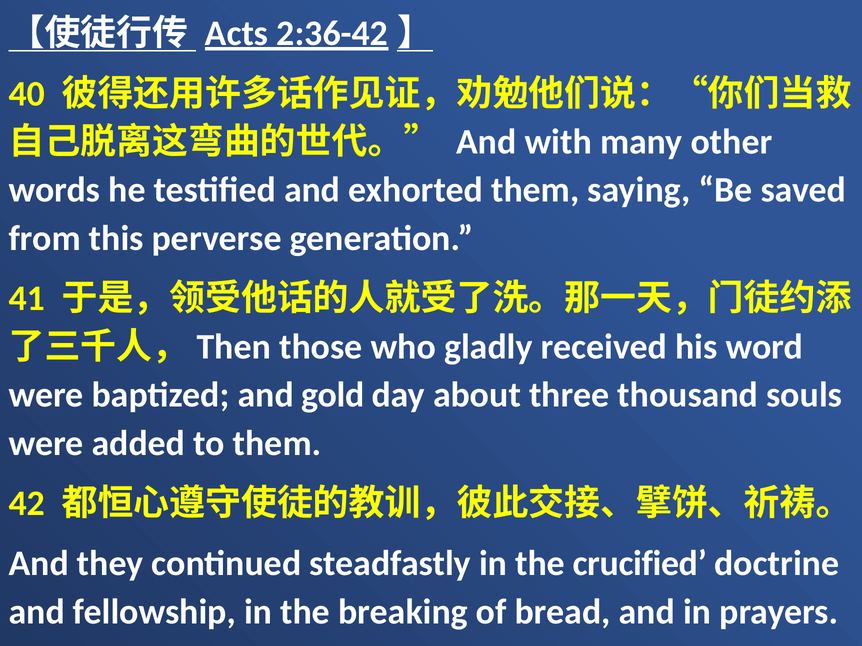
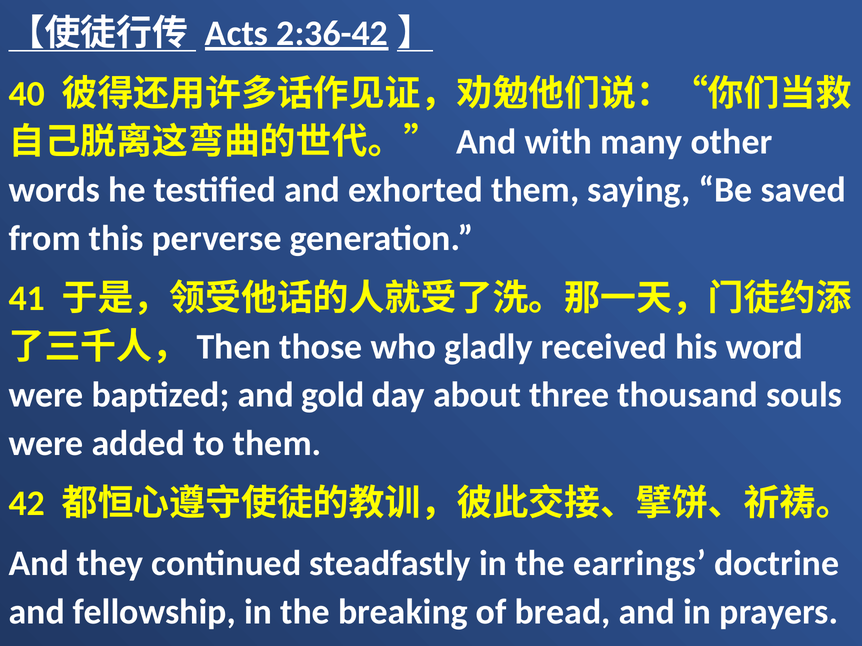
crucified: crucified -> earrings (639, 564)
